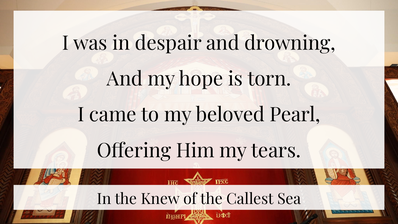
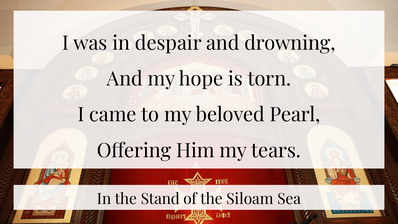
Knew: Knew -> Stand (160, 199)
Callest: Callest -> Siloam (250, 199)
